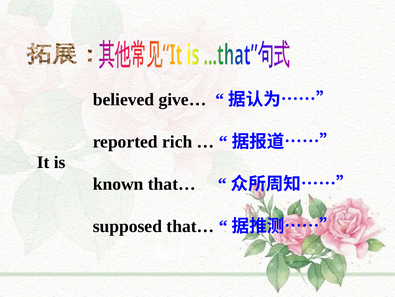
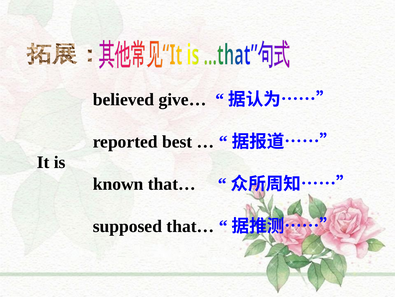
rich: rich -> best (177, 141)
